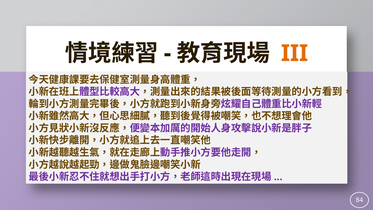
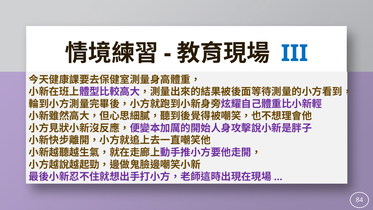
III colour: orange -> blue (295, 53)
